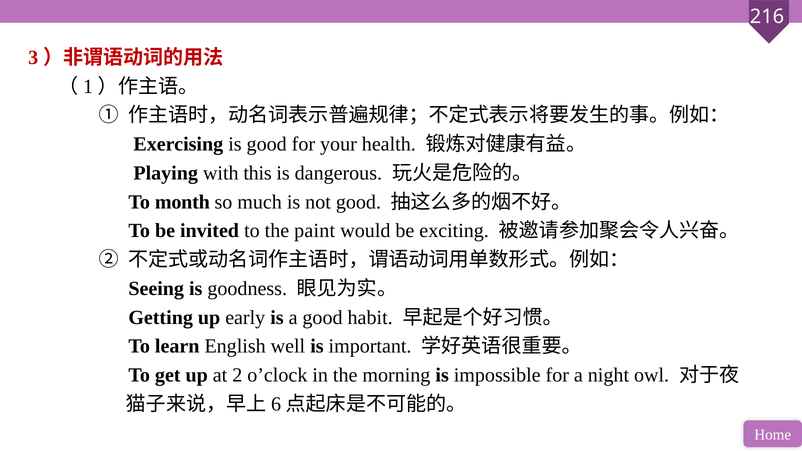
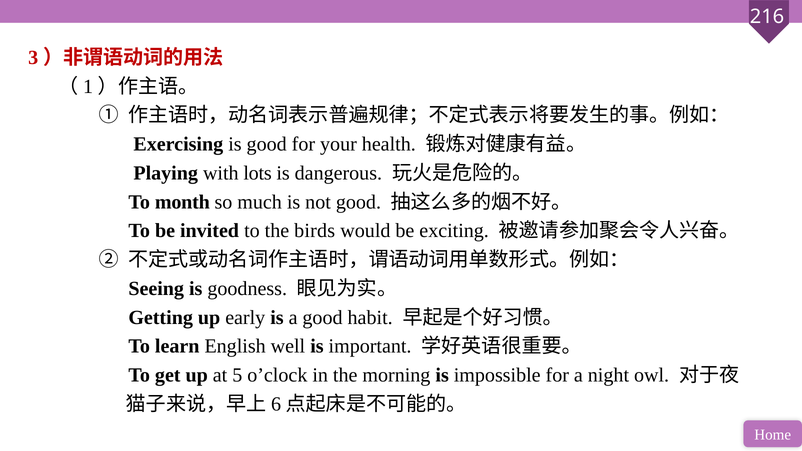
this: this -> lots (258, 173)
paint: paint -> birds (315, 231)
2: 2 -> 5 (237, 375)
